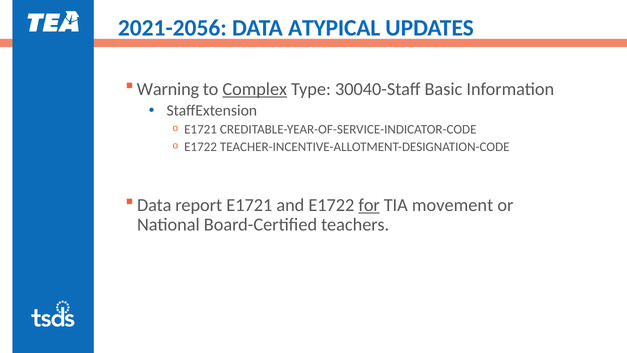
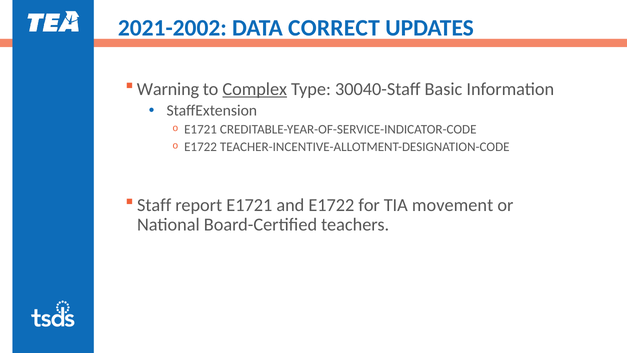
2021-2056: 2021-2056 -> 2021-2002 (172, 28)
ATYPICAL: ATYPICAL -> CORRECT (334, 28)
Data: Data -> Staff (154, 205)
for underline: present -> none (369, 205)
